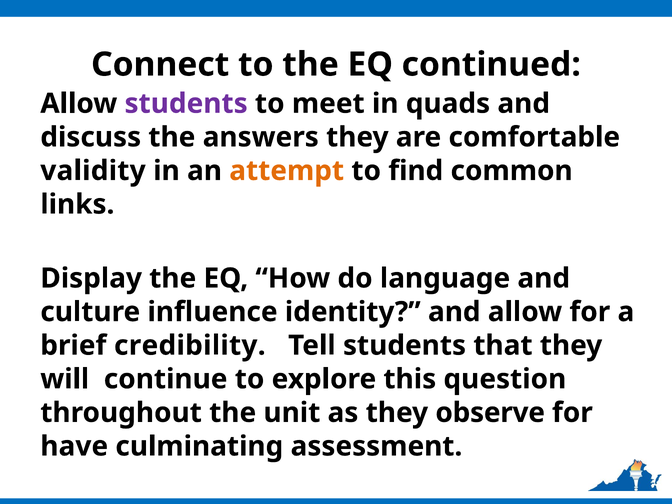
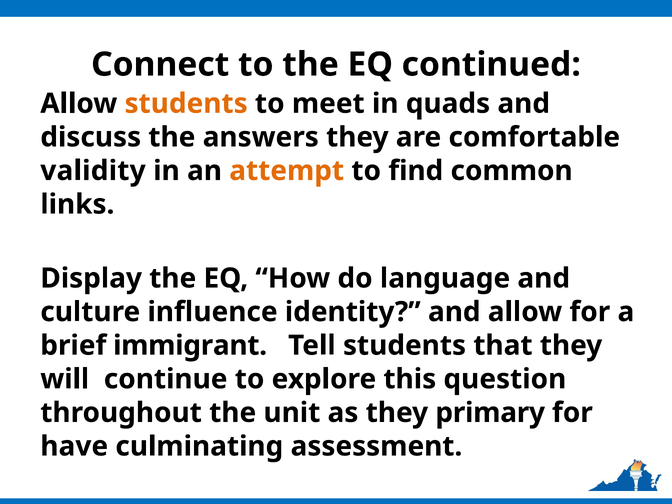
students colour: purple -> orange (186, 104)
credibility: credibility -> immigrant (190, 345)
observe: observe -> primary (490, 413)
